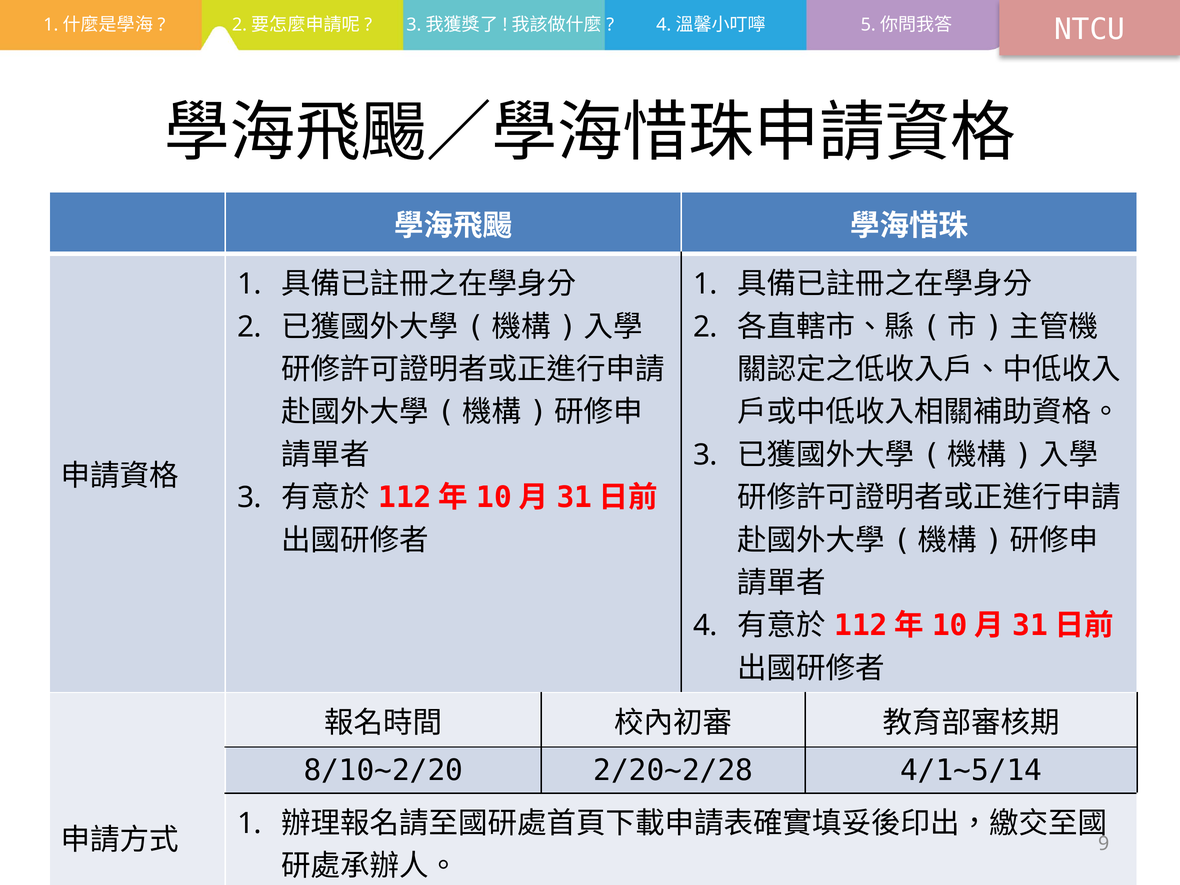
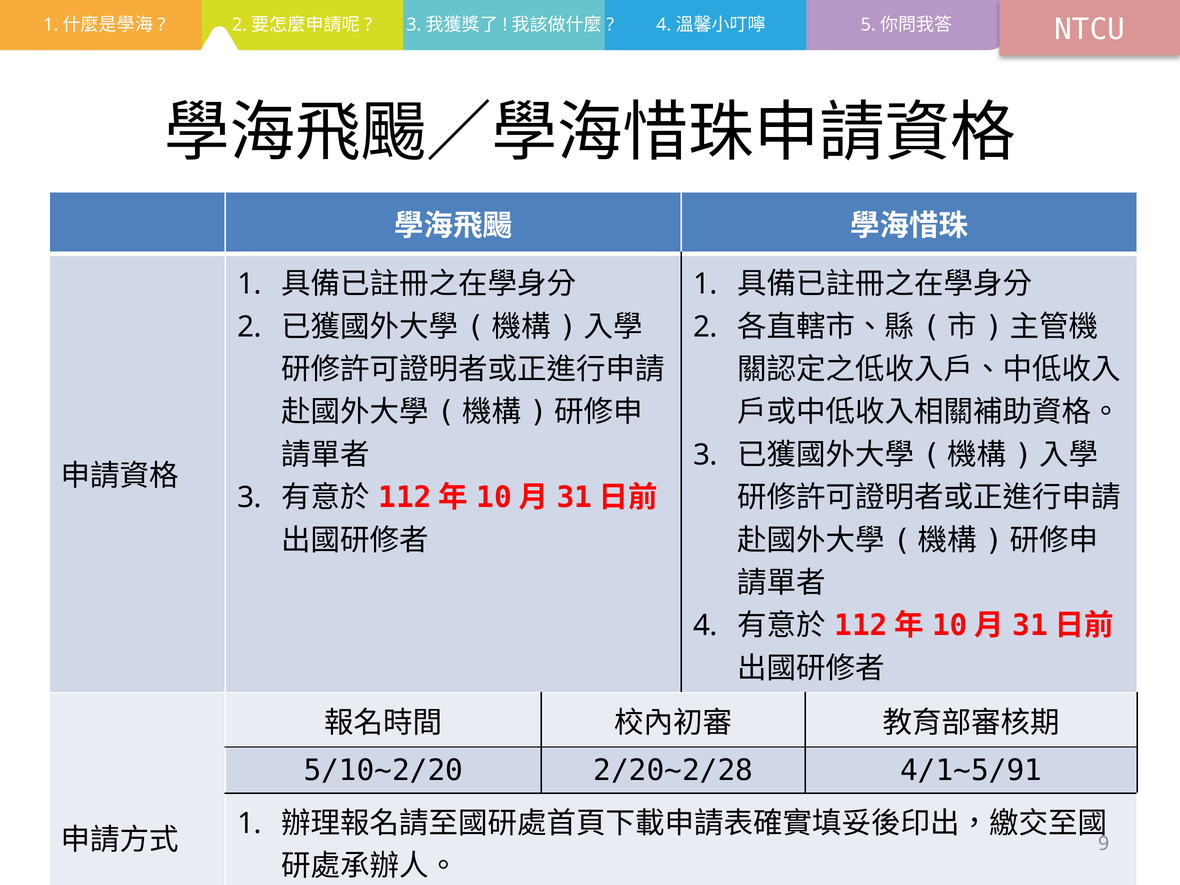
8/10~2/20: 8/10~2/20 -> 5/10~2/20 (383, 771)
4/1~5/14: 4/1~5/14 -> 4/1~5/91 (971, 771)
